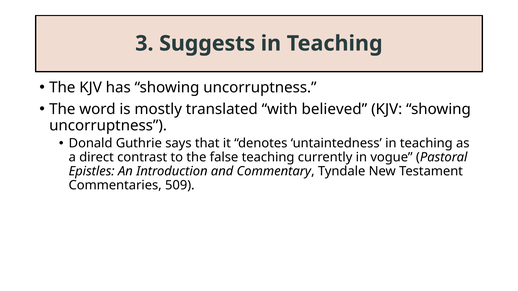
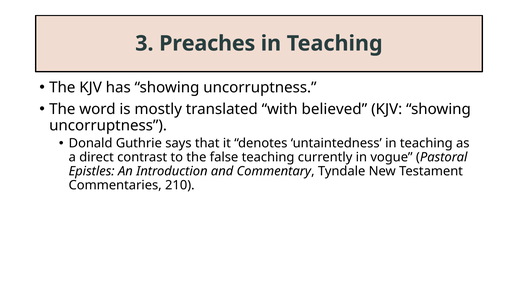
Suggests: Suggests -> Preaches (207, 44)
509: 509 -> 210 (180, 185)
